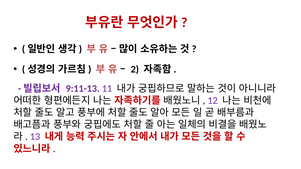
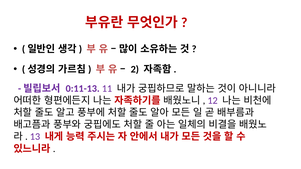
9:11-13: 9:11-13 -> 0:11-13 (83, 89)
